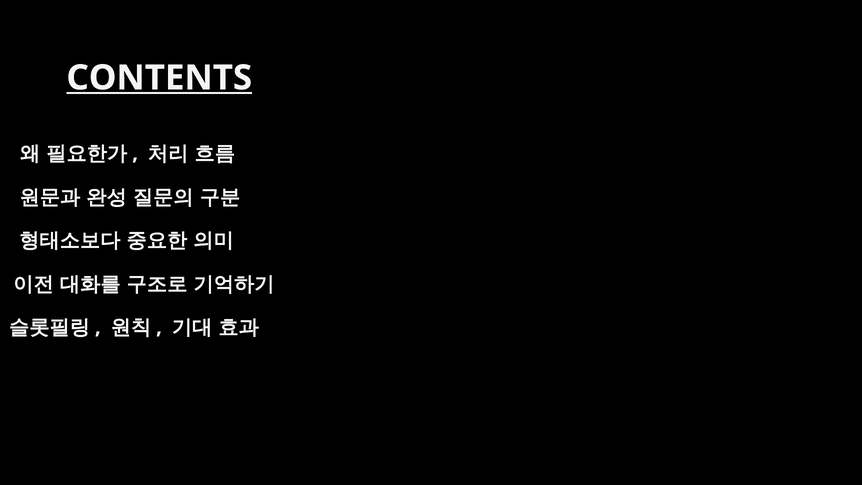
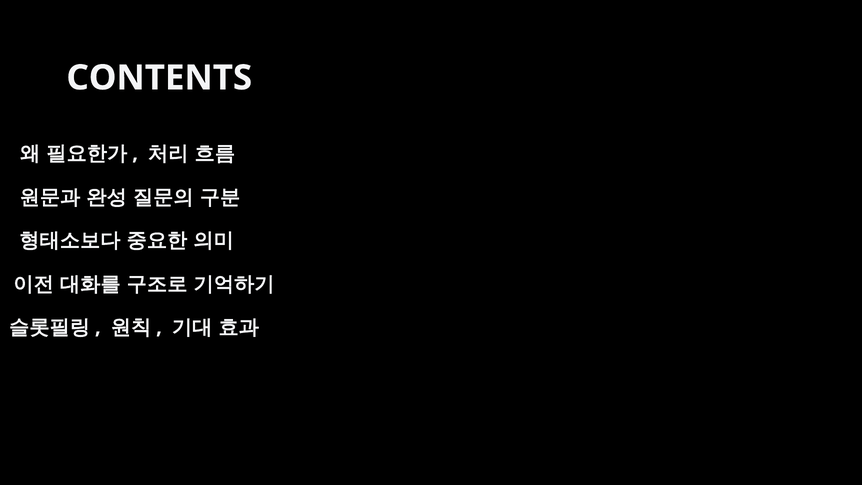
CONTENTS underline: present -> none (159, 78)
